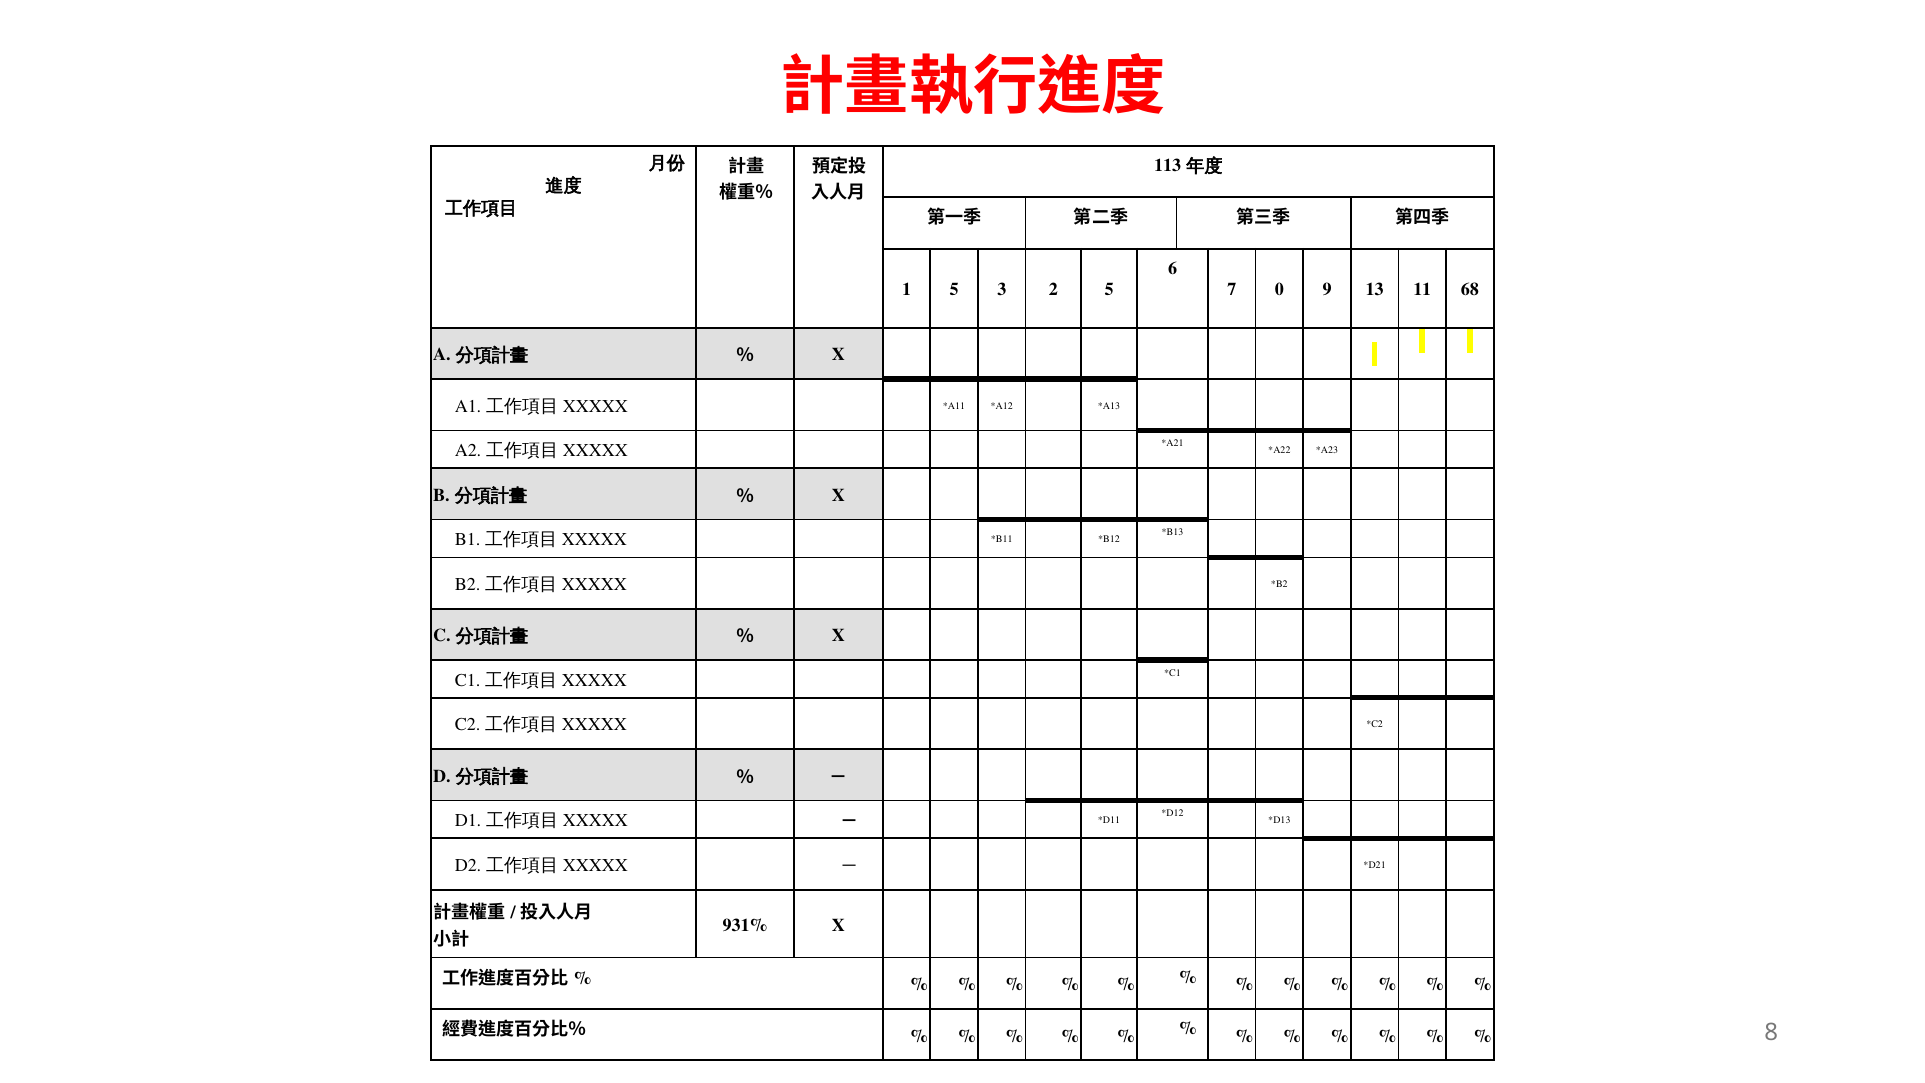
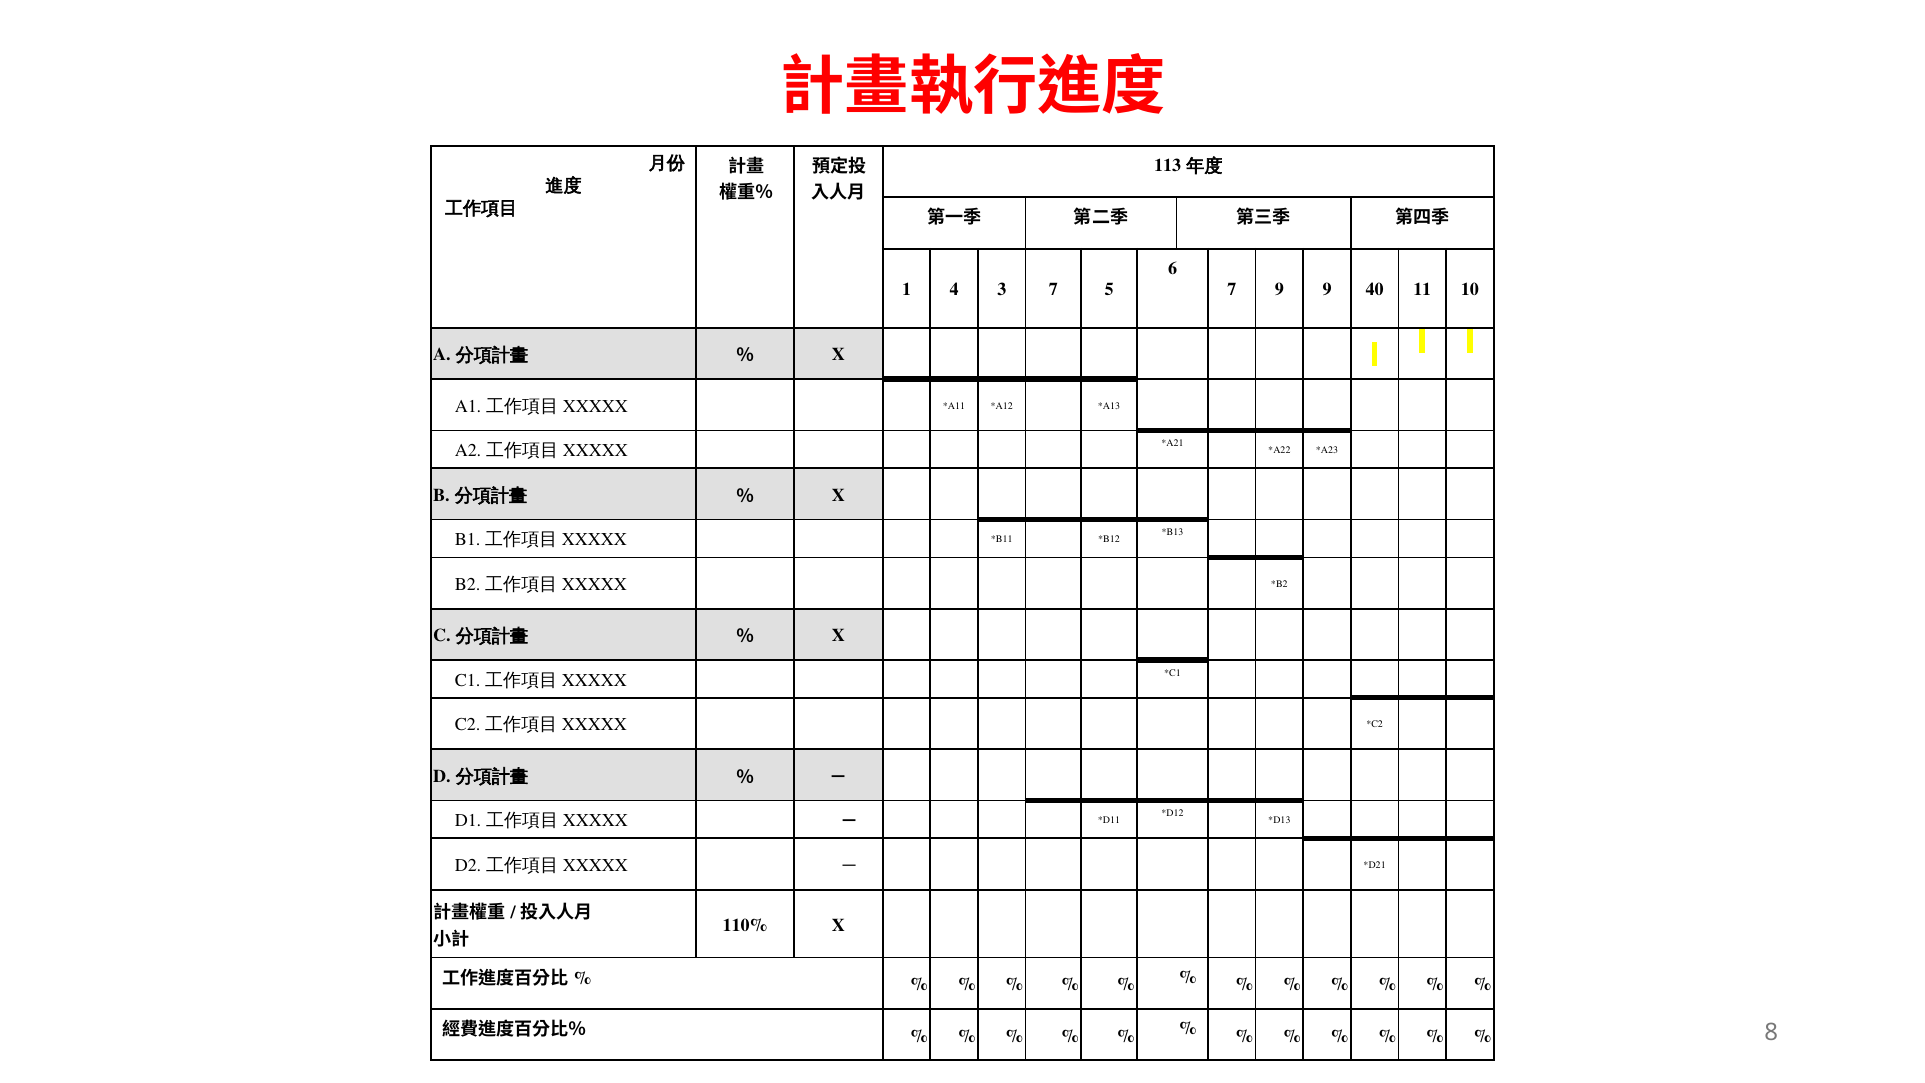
1 5: 5 -> 4 (954, 290)
3 2: 2 -> 7 (1054, 290)
7 0: 0 -> 9 (1279, 290)
13: 13 -> 40 (1375, 290)
68: 68 -> 10 (1470, 290)
931%: 931% -> 110% (745, 925)
